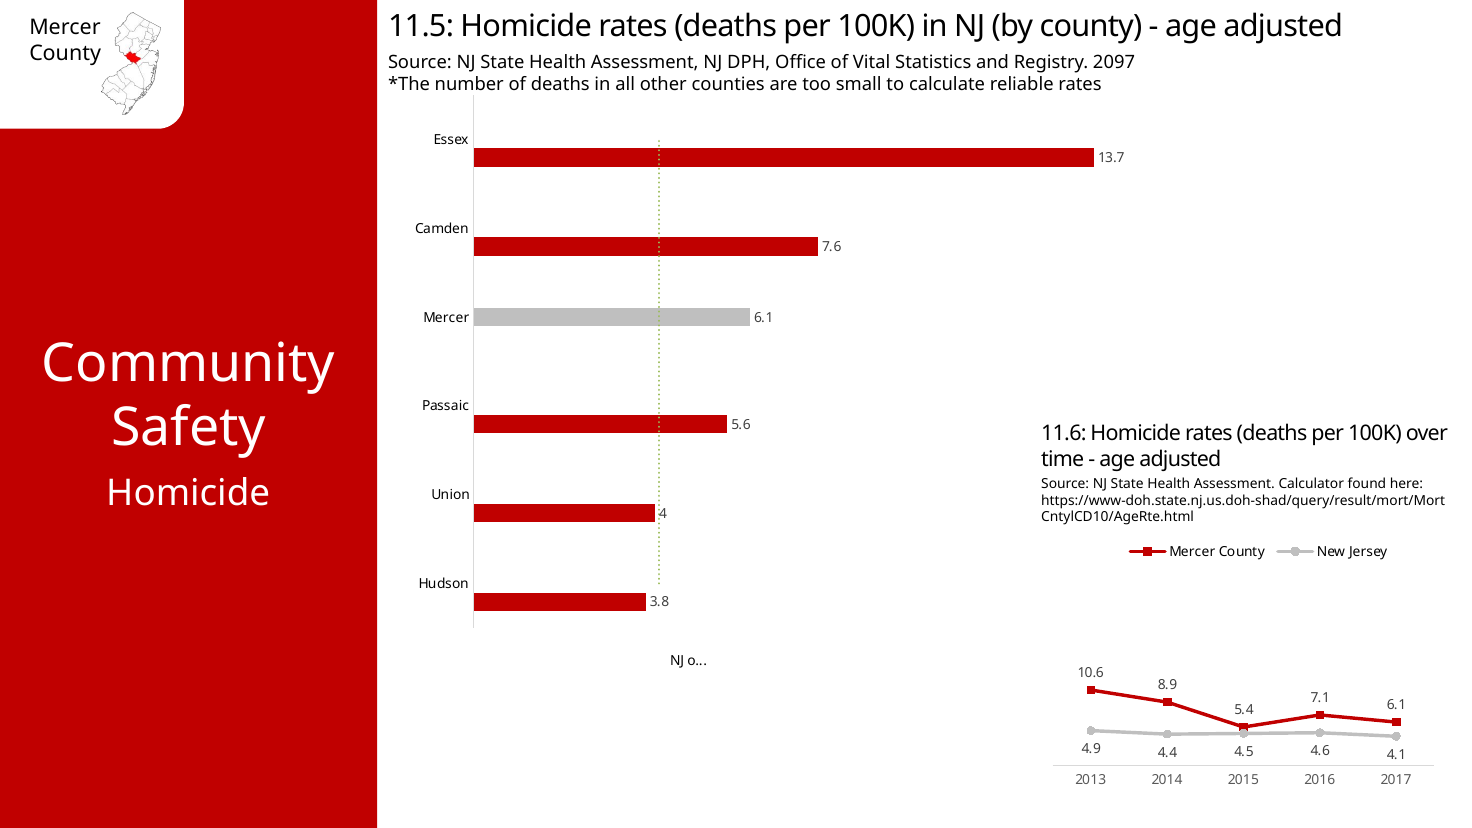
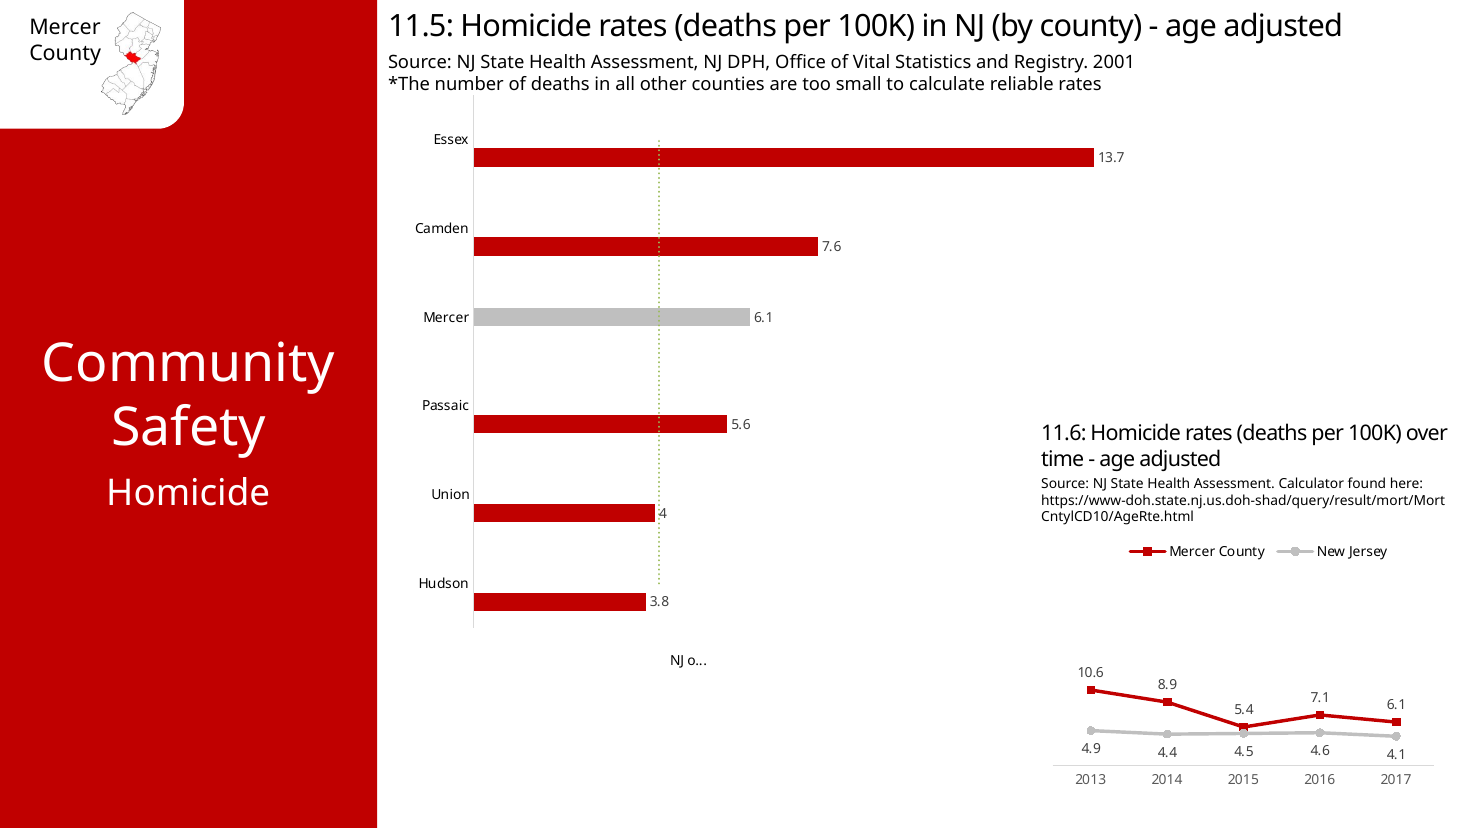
2097: 2097 -> 2001 (1114, 62)
